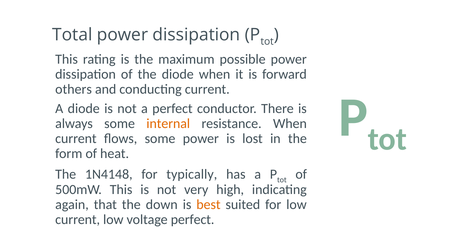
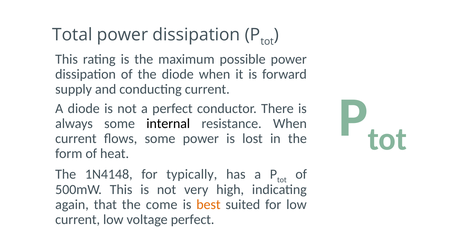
others: others -> supply (74, 89)
internal colour: orange -> black (168, 123)
down: down -> come (162, 204)
